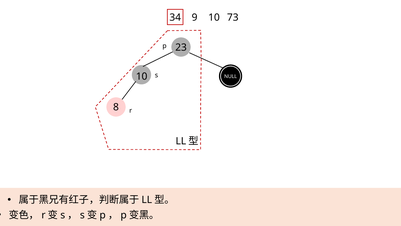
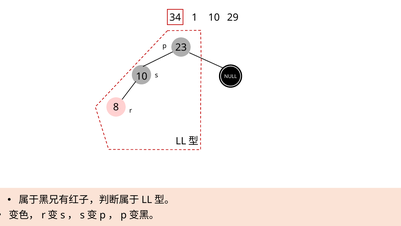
9: 9 -> 1 (195, 18)
73: 73 -> 29 (233, 18)
